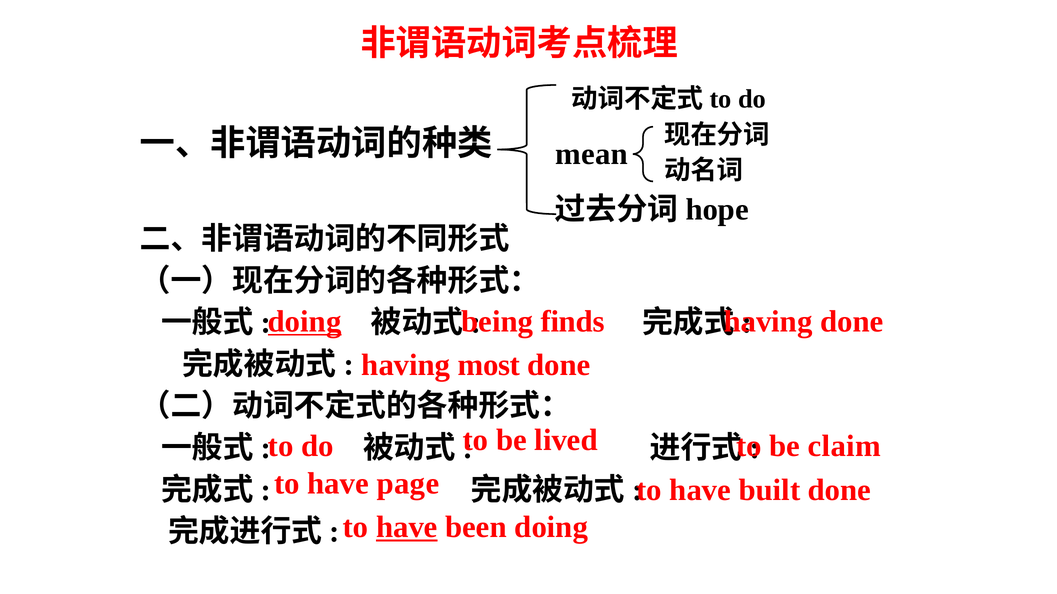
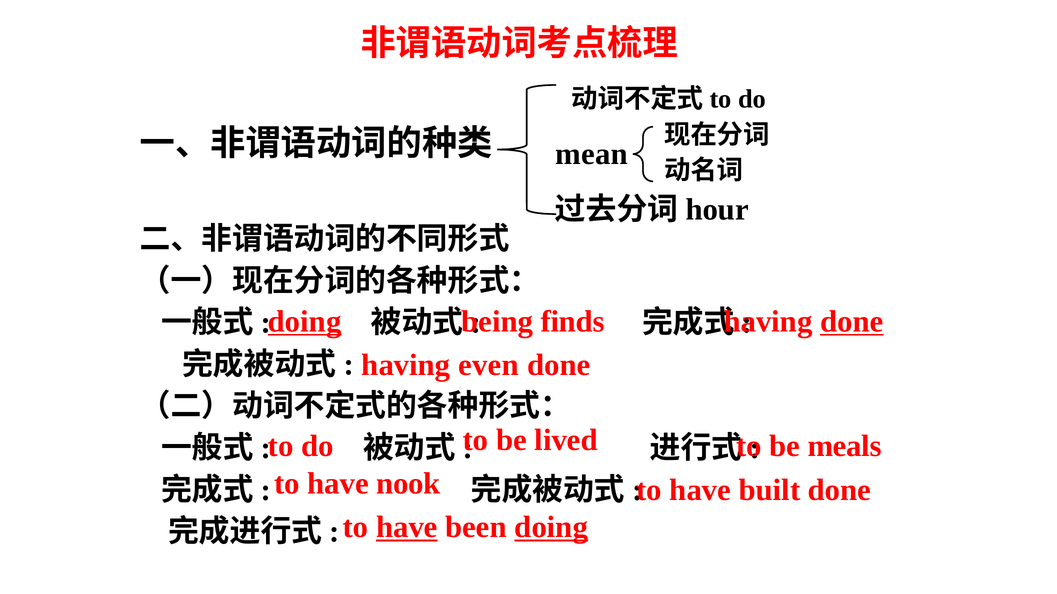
hope: hope -> hour (717, 210)
done underline: none -> present (852, 322)
most: most -> even (489, 366)
claim: claim -> meals (845, 447)
page: page -> nook (408, 484)
doing underline: none -> present (551, 528)
